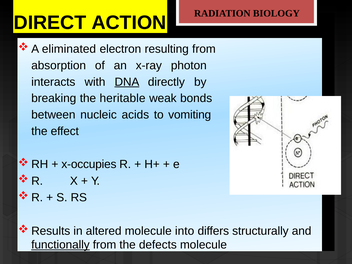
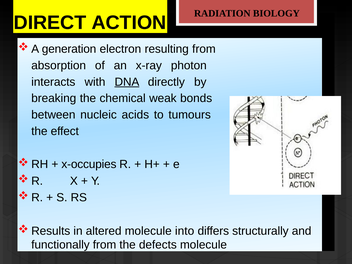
eliminated: eliminated -> generation (69, 49)
heritable: heritable -> chemical (123, 98)
vomiting: vomiting -> tumours (190, 115)
functionally underline: present -> none (60, 245)
